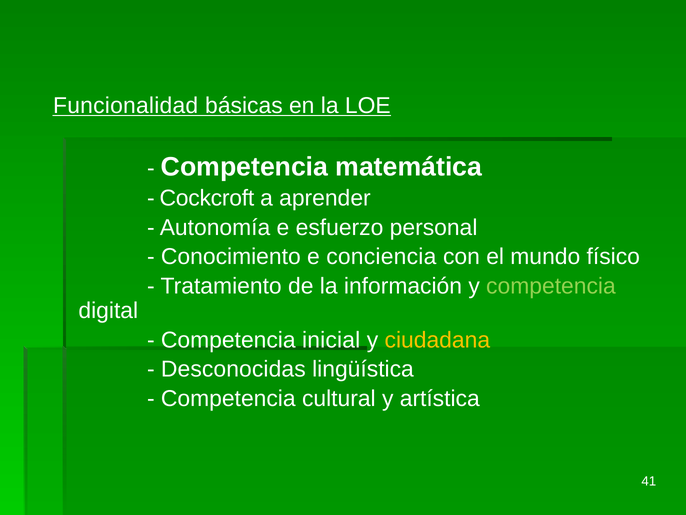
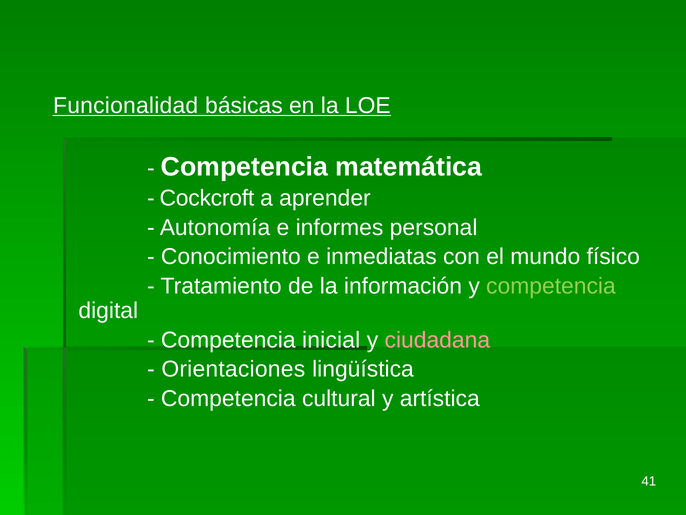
esfuerzo: esfuerzo -> informes (340, 227)
conciencia: conciencia -> inmediatas (381, 257)
ciudadana colour: yellow -> pink (437, 340)
Desconocidas: Desconocidas -> Orientaciones (233, 369)
